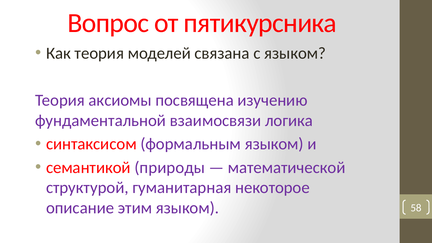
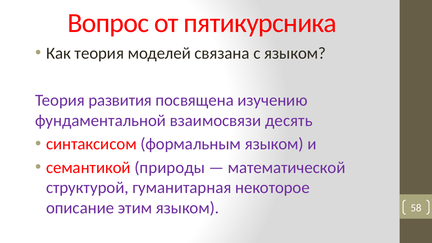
аксиомы: аксиомы -> развития (120, 100)
логика: логика -> десять (289, 121)
